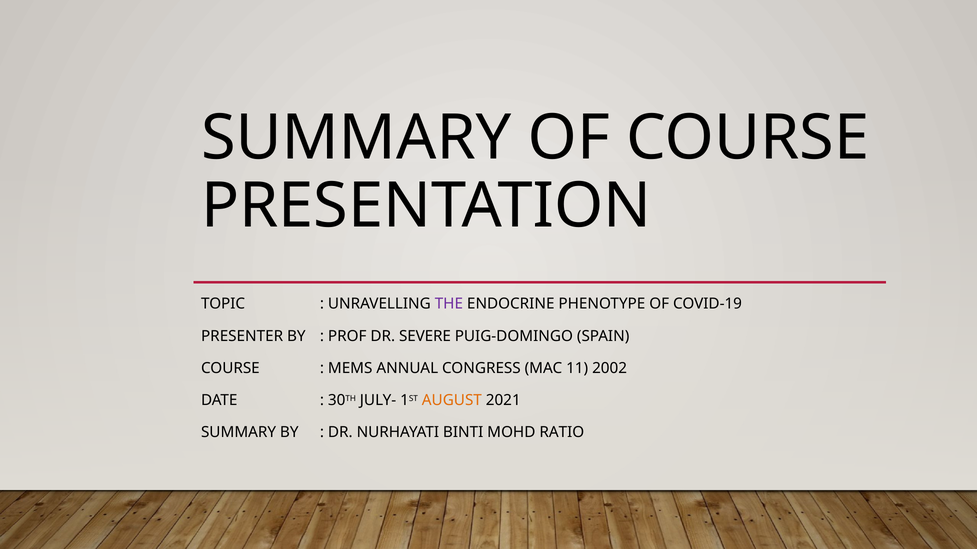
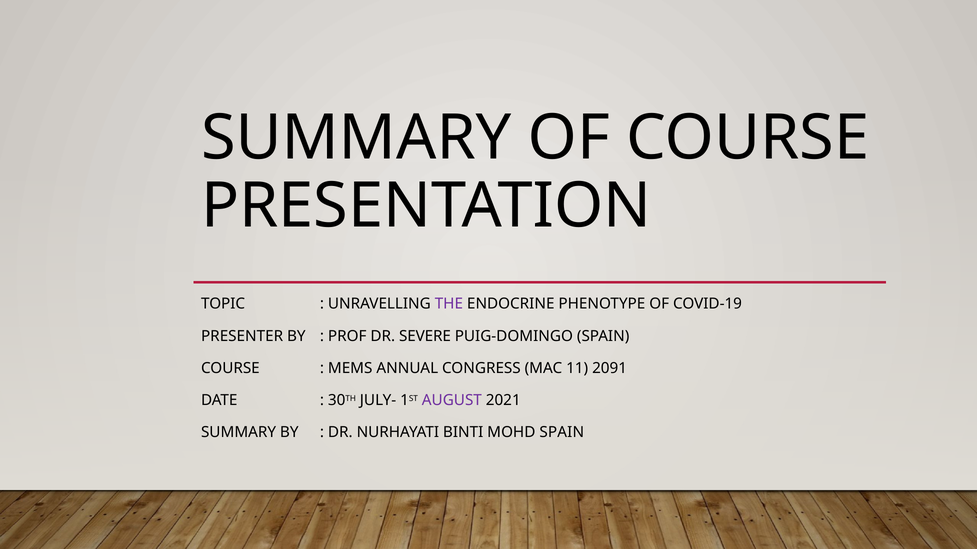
2002: 2002 -> 2091 (610, 369)
AUGUST colour: orange -> purple (452, 401)
MOHD RATIO: RATIO -> SPAIN (562, 433)
